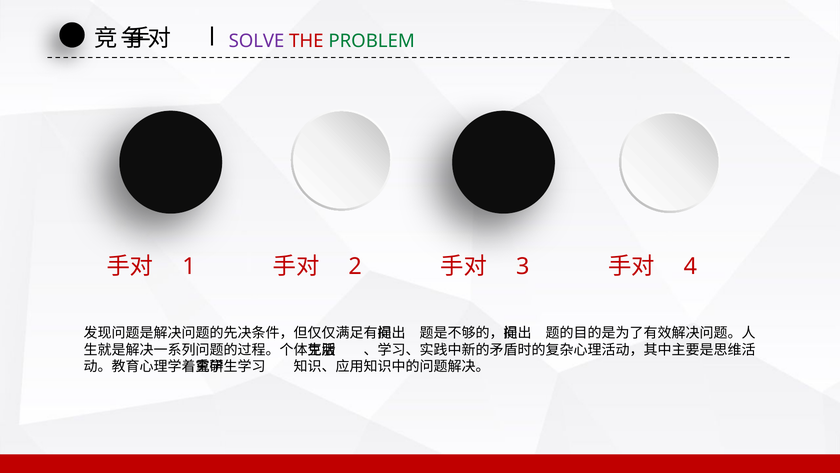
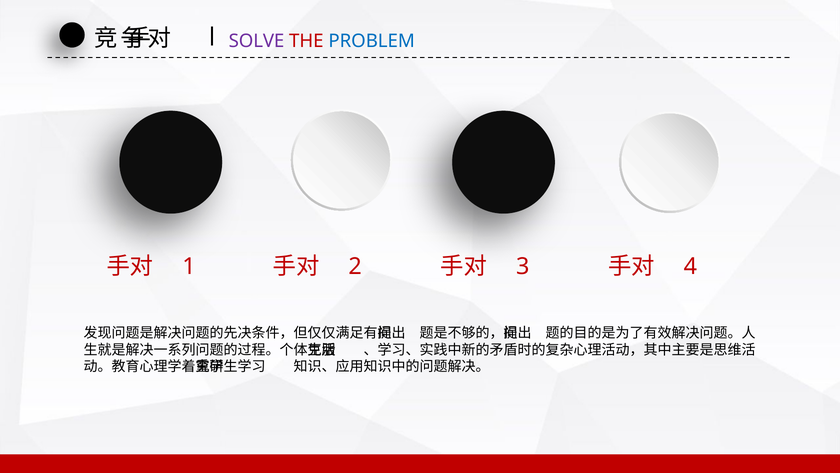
PROBLEM colour: green -> blue (372, 41)
